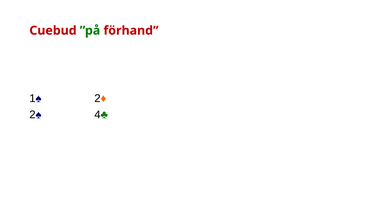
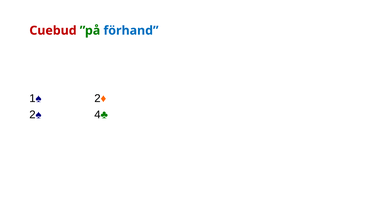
förhand colour: red -> blue (131, 31)
